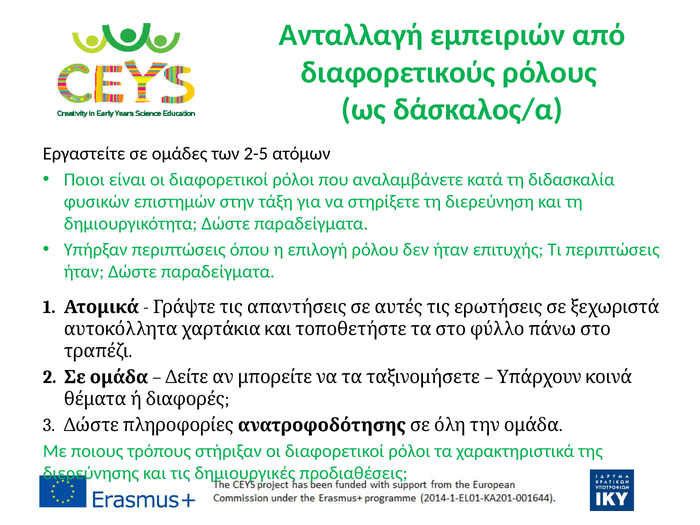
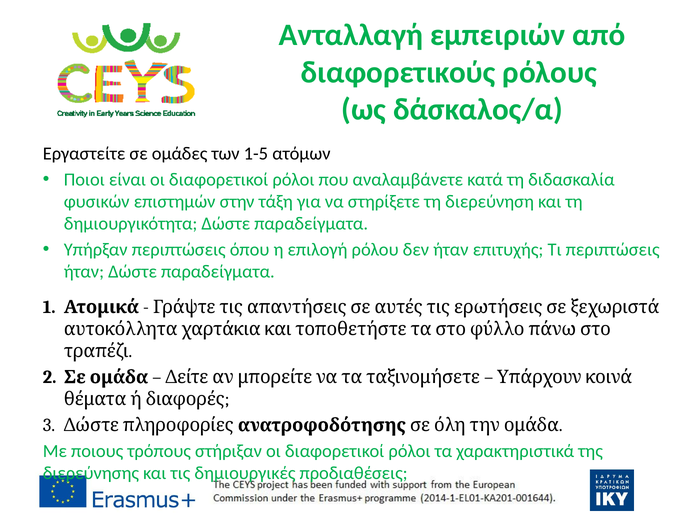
2-5: 2-5 -> 1-5 (256, 154)
